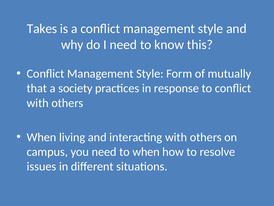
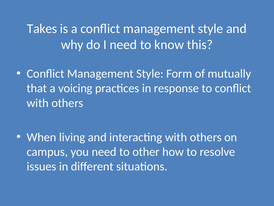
society: society -> voicing (75, 88)
to when: when -> other (146, 151)
